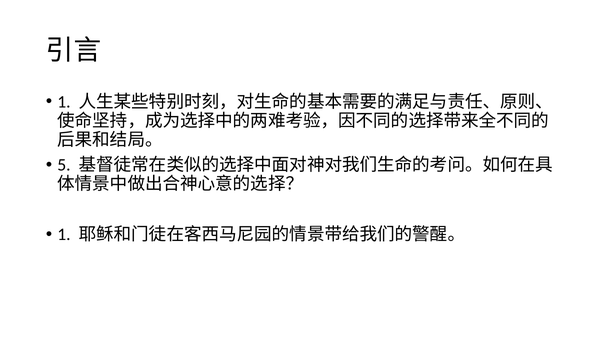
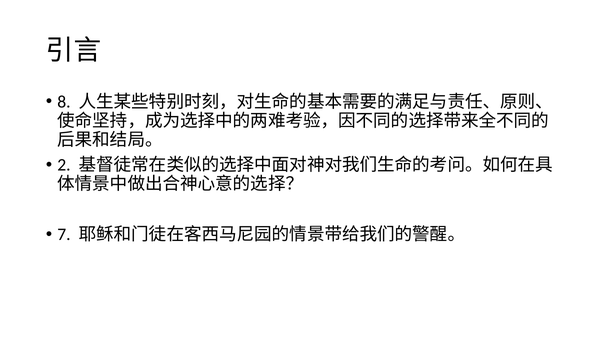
1: 1 -> 8 (64, 102)
5: 5 -> 2 (64, 165)
1: 1 -> 7 (64, 235)
